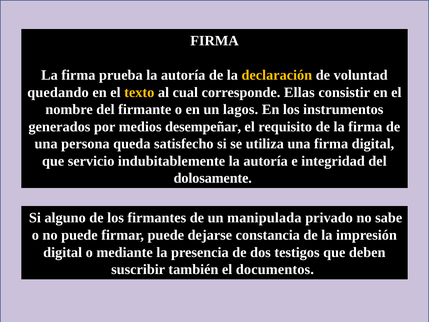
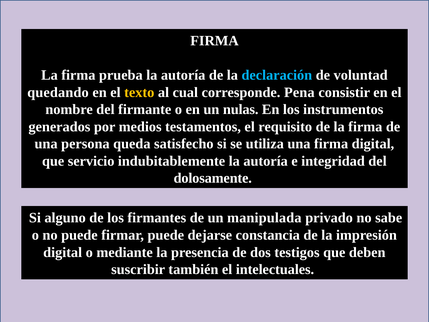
declaración colour: yellow -> light blue (277, 75)
Ellas: Ellas -> Pena (299, 92)
lagos: lagos -> nulas (241, 109)
desempeñar: desempeñar -> testamentos (203, 127)
documentos: documentos -> intelectuales (275, 269)
